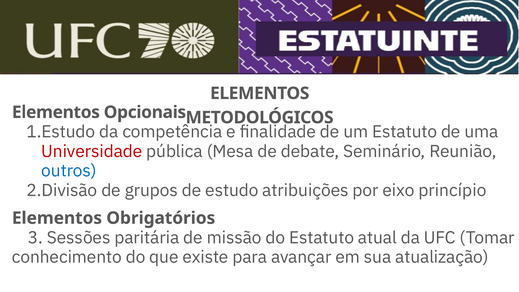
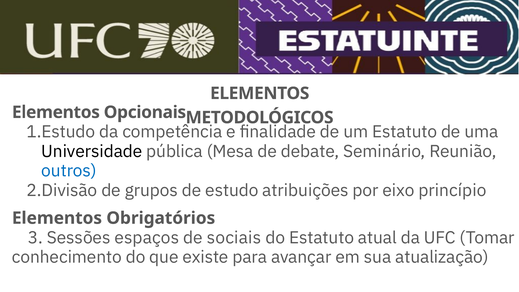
Universidade colour: red -> black (92, 151)
paritária: paritária -> espaços (147, 238)
missão: missão -> sociais (234, 238)
